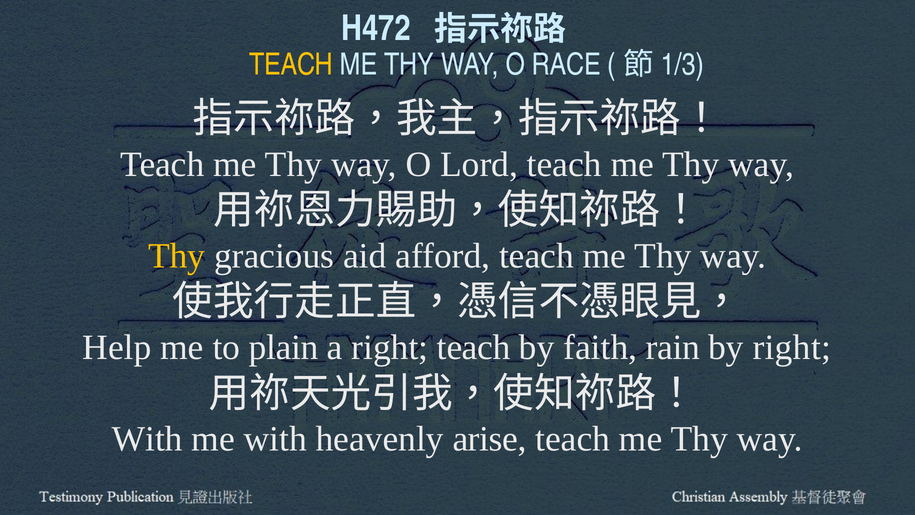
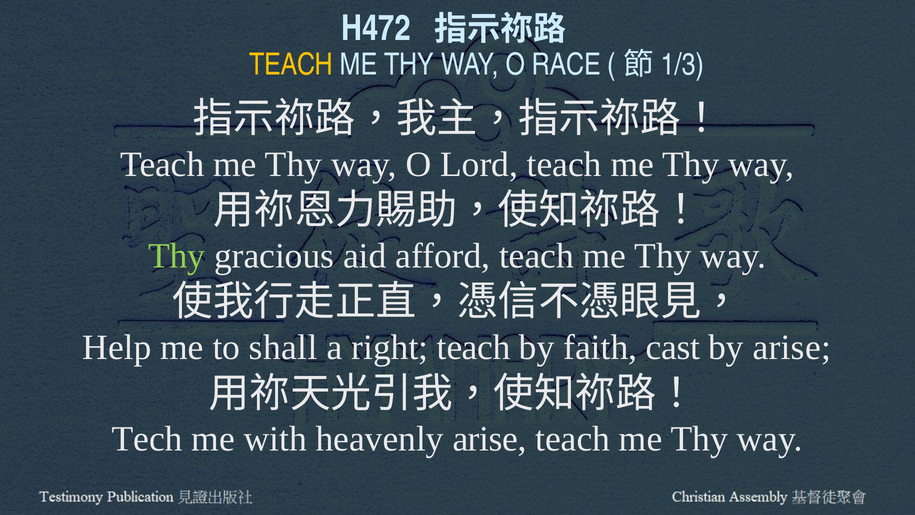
Thy colour: yellow -> light green (177, 256)
plain: plain -> shall (283, 347)
rain: rain -> cast (673, 347)
by right: right -> arise (792, 347)
With: With -> Tech (147, 439)
